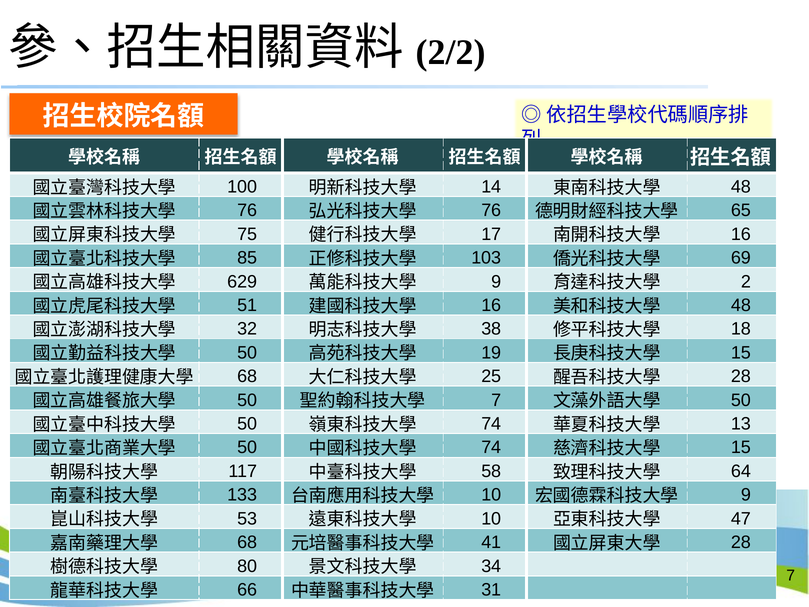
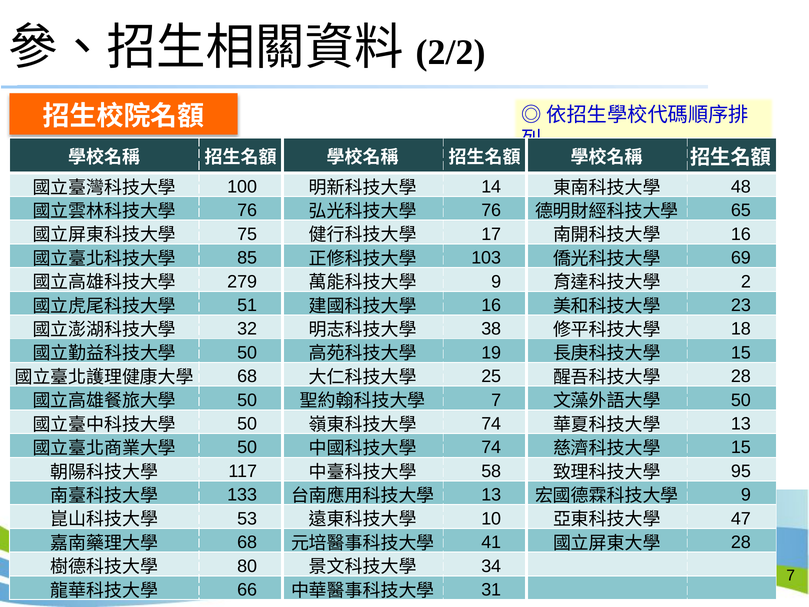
629: 629 -> 279 (242, 281)
48: 48 -> 23 (741, 305)
64: 64 -> 95 (741, 471)
10: 10 -> 13 (491, 495)
